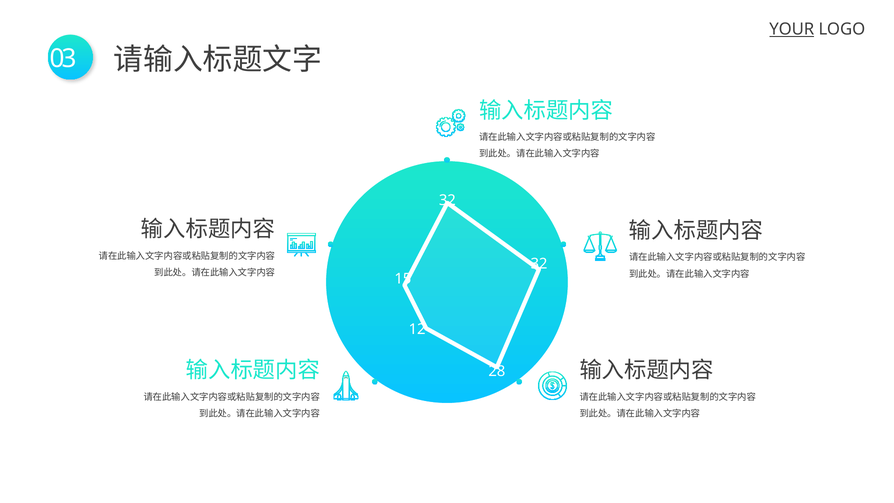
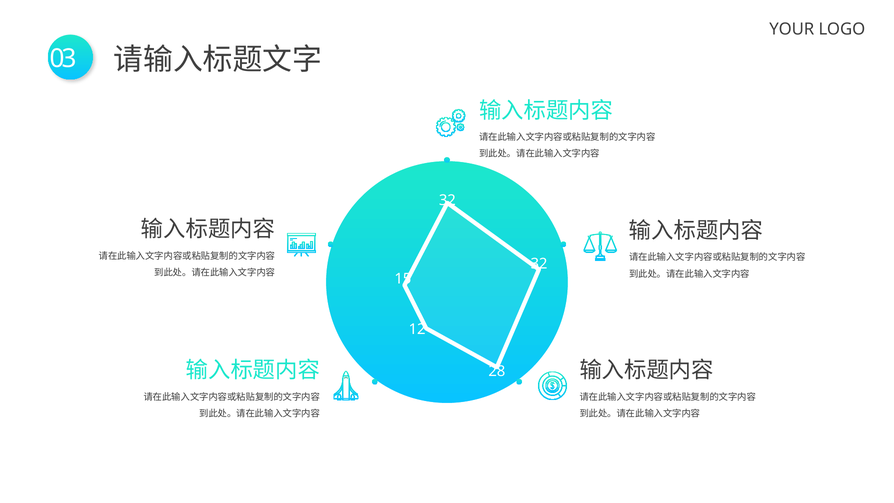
YOUR underline: present -> none (792, 29)
